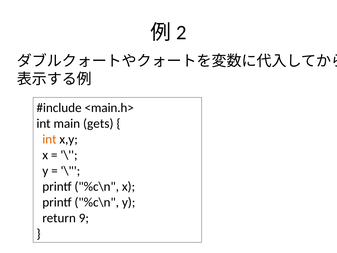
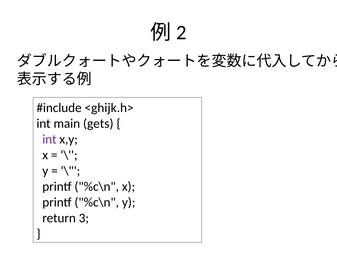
<main.h>: <main.h> -> <ghijk.h> (109, 108)
int colour: orange -> purple (49, 139)
9: 9 -> 3 (84, 218)
